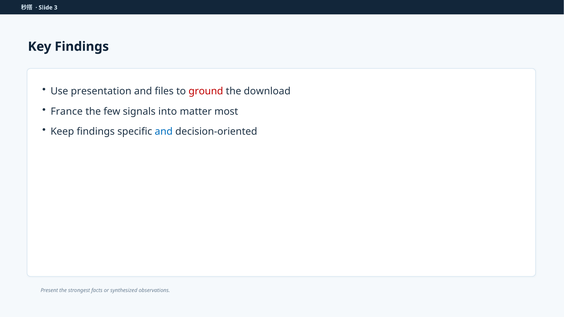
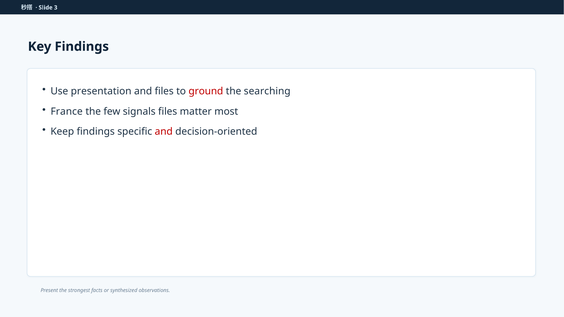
download: download -> searching (267, 91)
signals into: into -> files (168, 111)
and colour: blue -> red (164, 132)
